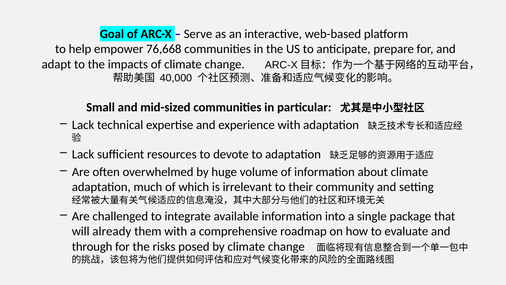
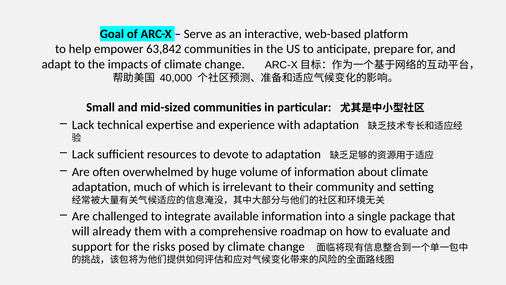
76,668: 76,668 -> 63,842 (164, 49)
through: through -> support (92, 246)
